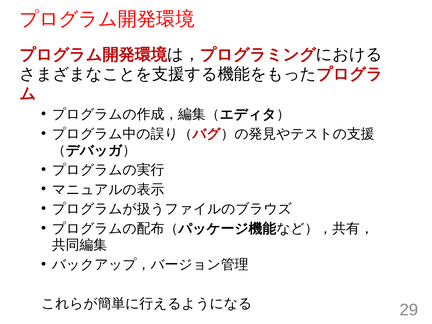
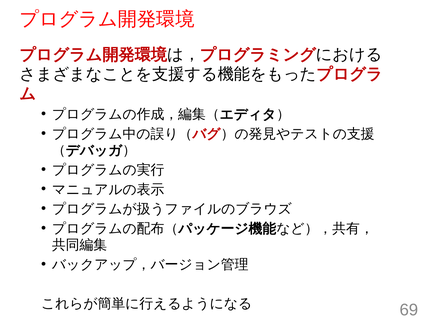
29: 29 -> 69 (409, 310)
